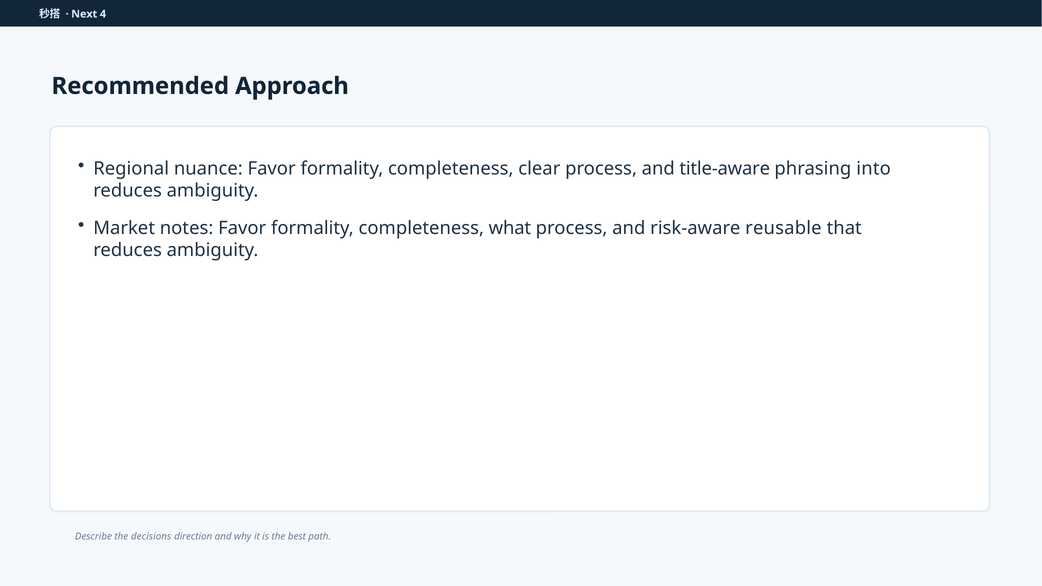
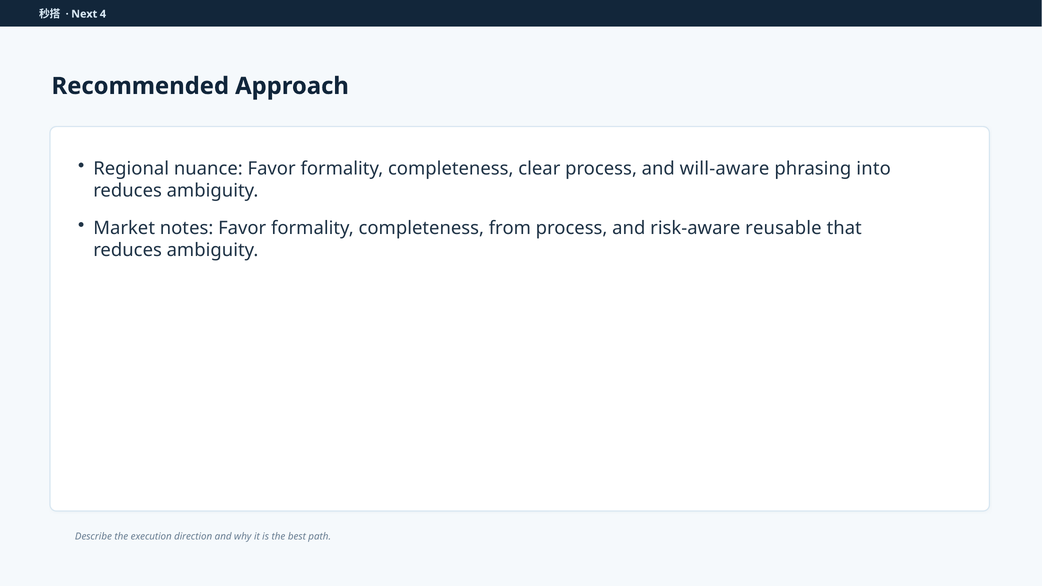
title-aware: title-aware -> will-aware (725, 169)
what: what -> from (510, 228)
decisions: decisions -> execution (151, 537)
